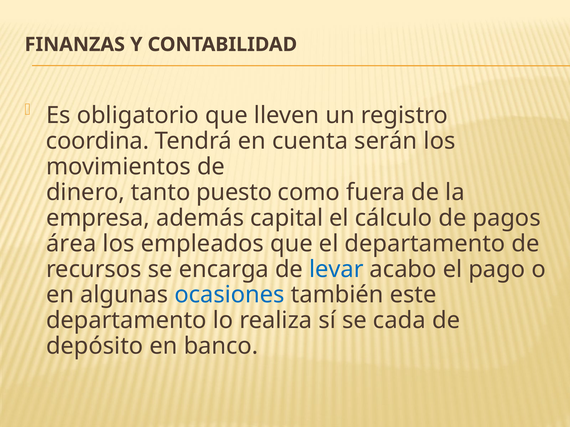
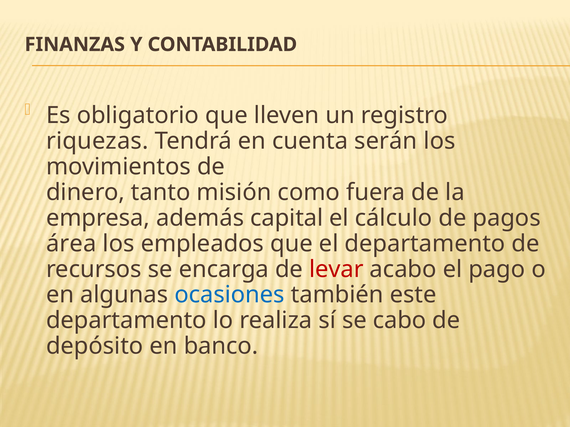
coordina: coordina -> riquezas (97, 141)
puesto: puesto -> misión (234, 193)
levar colour: blue -> red (336, 269)
cada: cada -> cabo (400, 321)
